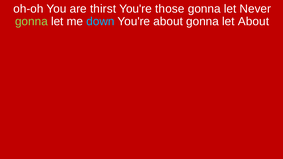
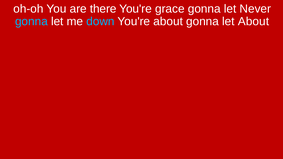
thirst: thirst -> there (103, 9)
those: those -> grace (170, 9)
gonna colour: light green -> light blue (31, 22)
